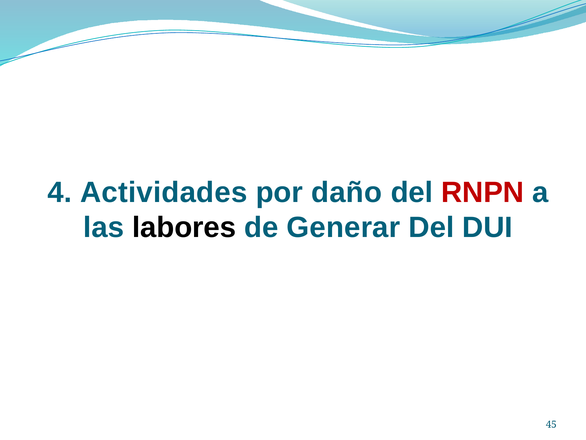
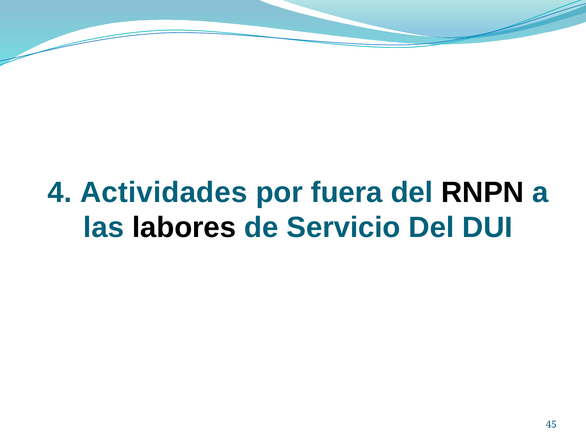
daño: daño -> fuera (347, 192)
RNPN colour: red -> black (483, 192)
Generar: Generar -> Servicio (344, 227)
